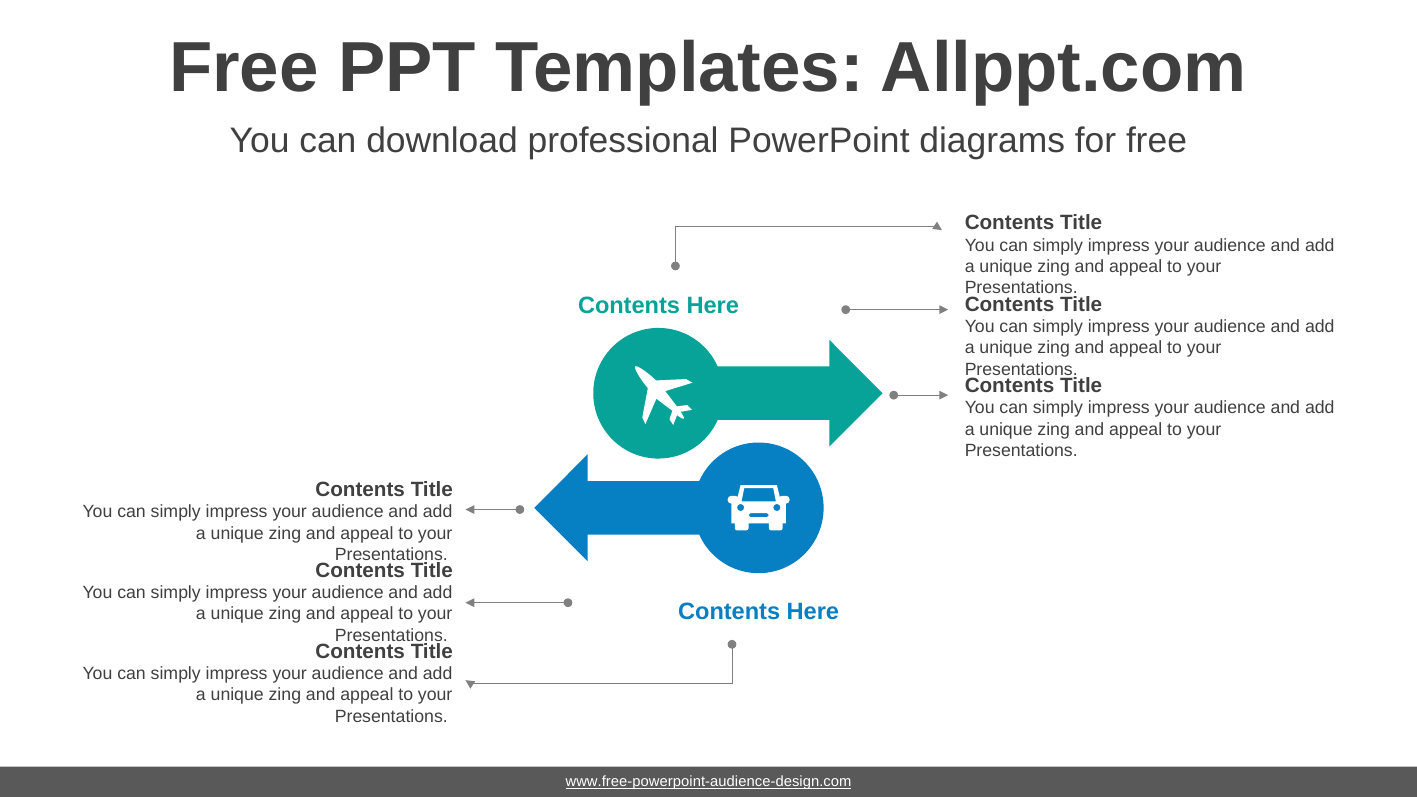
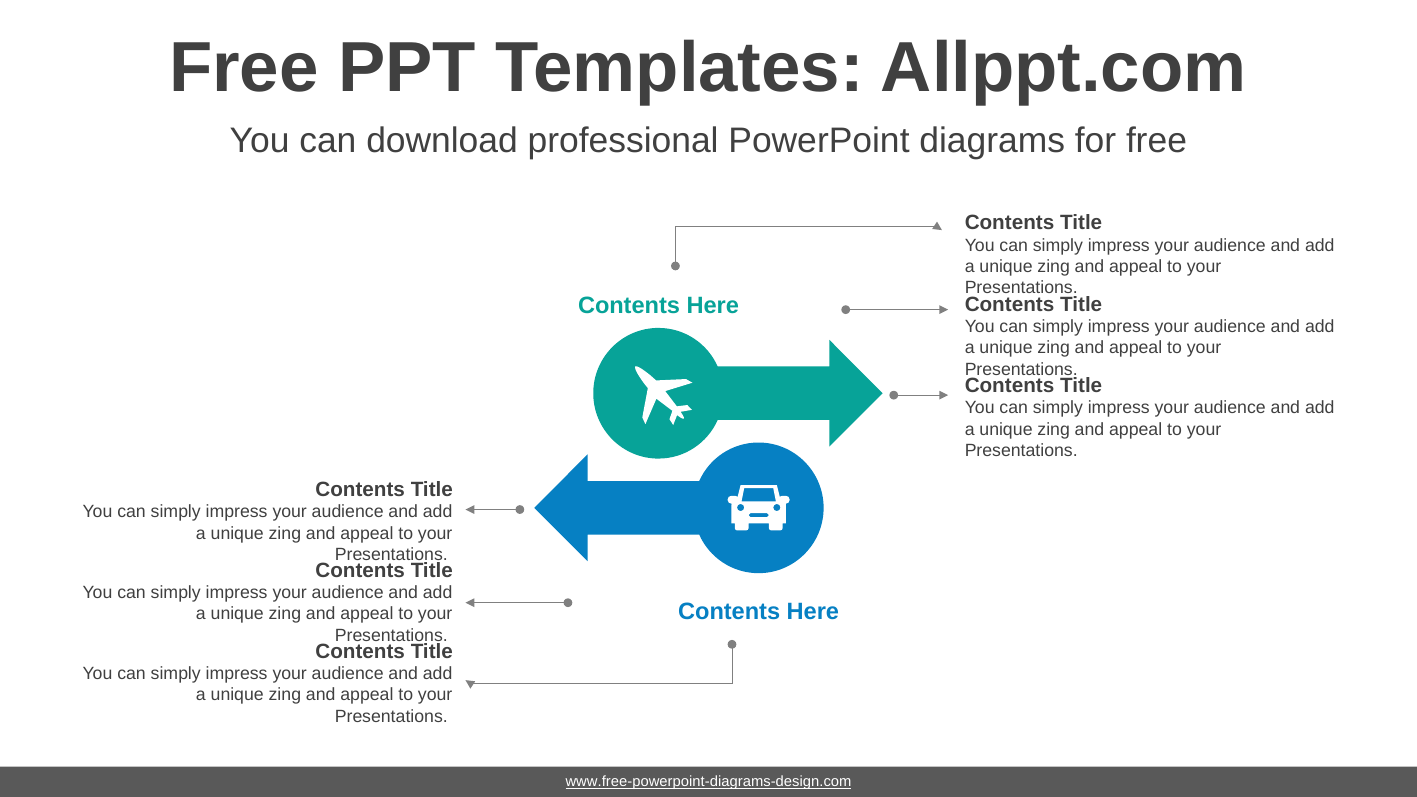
www.free-powerpoint-audience-design.com: www.free-powerpoint-audience-design.com -> www.free-powerpoint-diagrams-design.com (709, 782)
